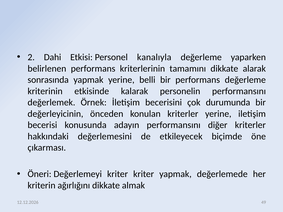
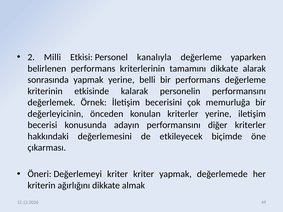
Dahi: Dahi -> Milli (52, 57)
durumunda: durumunda -> memurluğa (228, 103)
